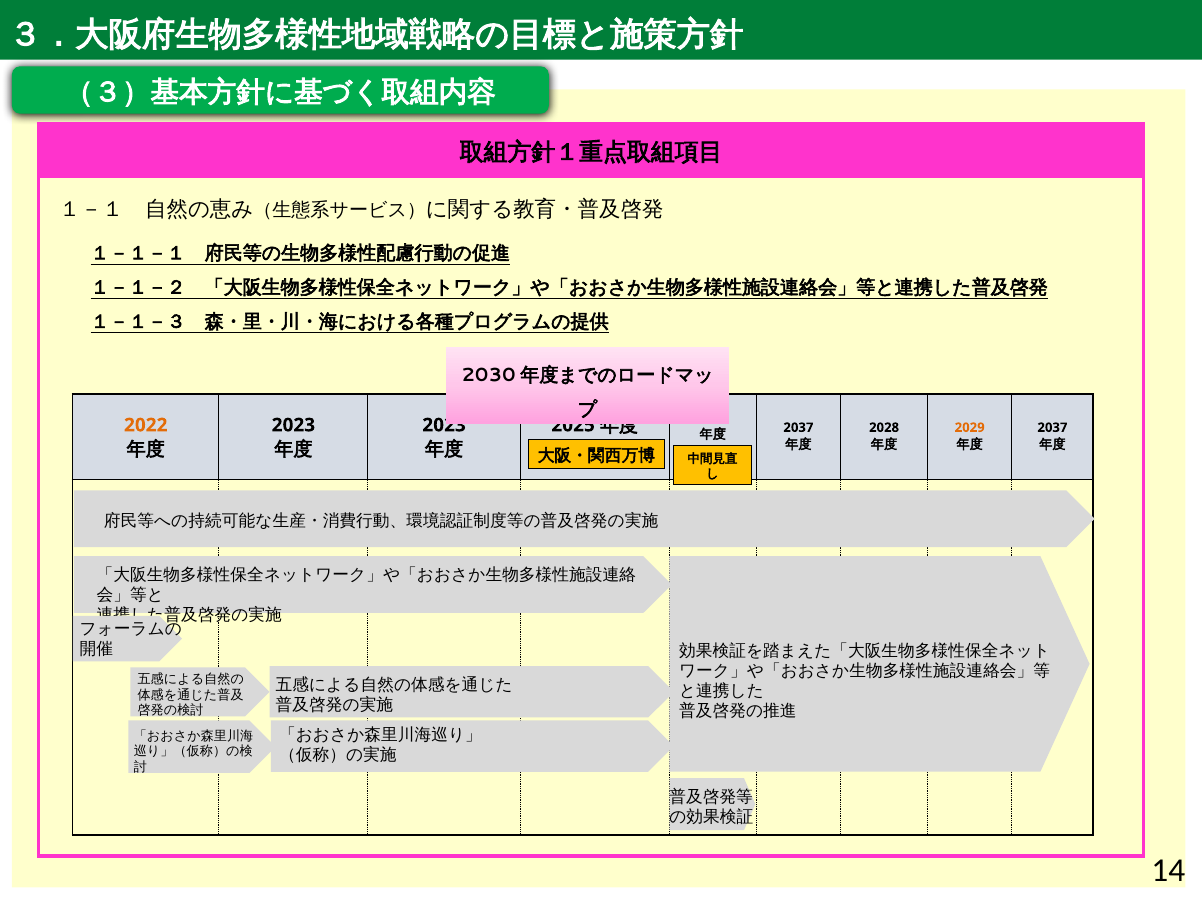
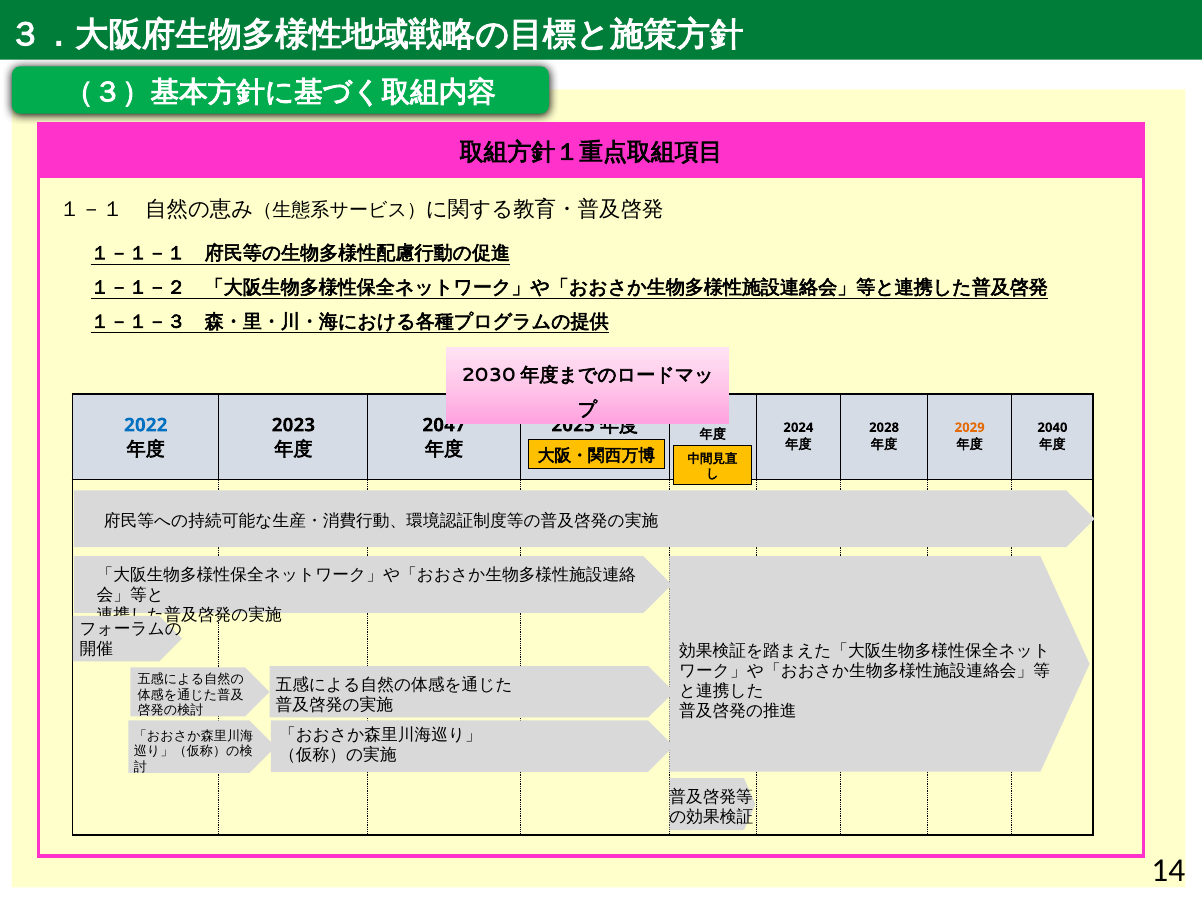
2022 colour: orange -> blue (146, 425)
2023: 2023 -> 2047 (444, 425)
2037: 2037 -> 2040 (1052, 428)
2037: 2037 -> 2024 (798, 428)
